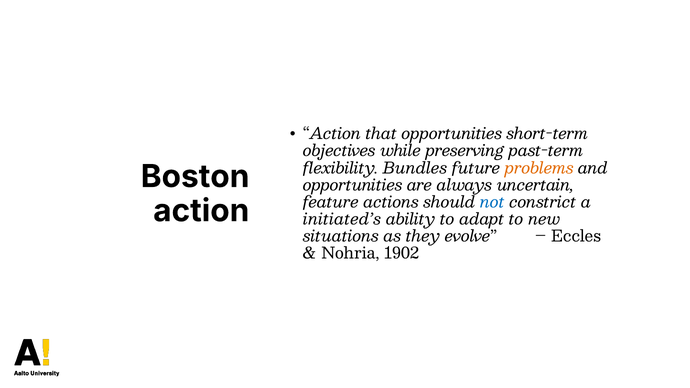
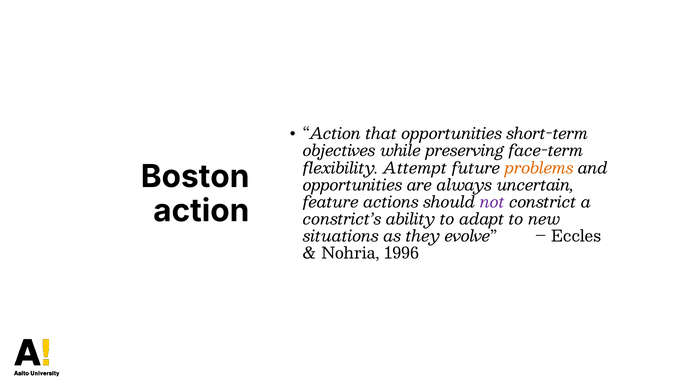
past-term: past-term -> face-term (546, 151)
Bundles: Bundles -> Attempt (415, 168)
not colour: blue -> purple (492, 202)
initiated’s: initiated’s -> constrict’s (342, 220)
1902: 1902 -> 1996 (401, 254)
